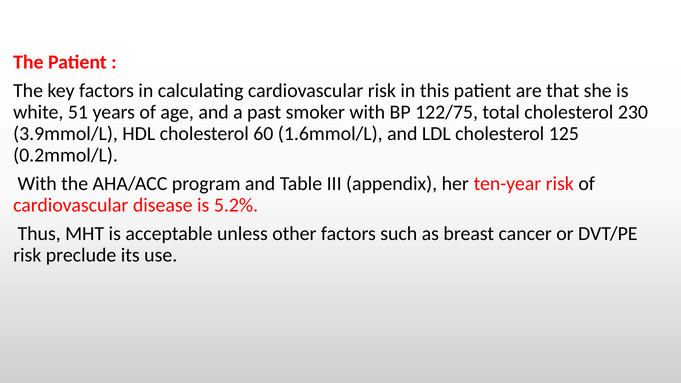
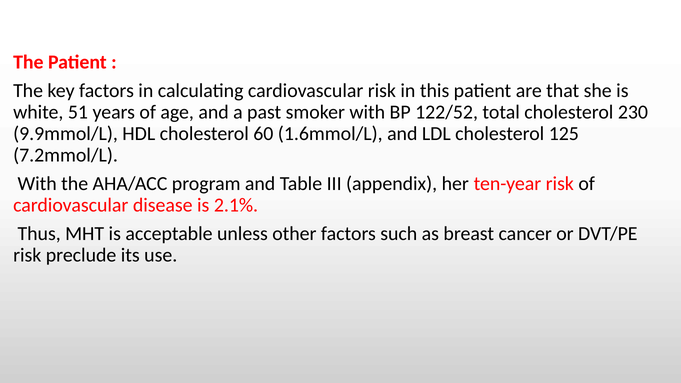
122/75: 122/75 -> 122/52 (447, 112)
3.9mmol/L: 3.9mmol/L -> 9.9mmol/L (65, 134)
0.2mmol/L: 0.2mmol/L -> 7.2mmol/L (66, 155)
5.2%: 5.2% -> 2.1% (236, 205)
